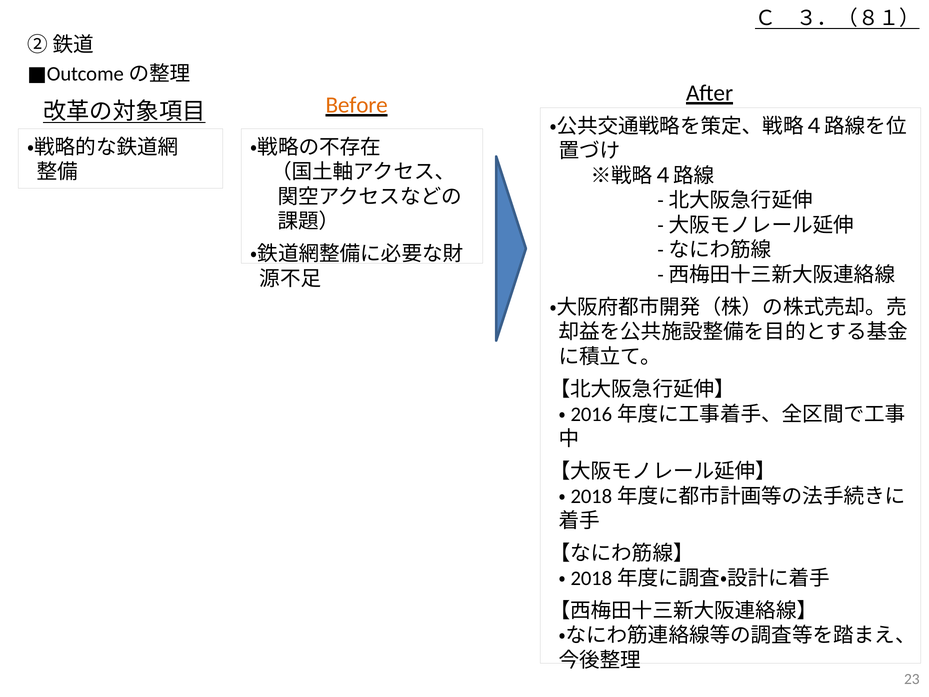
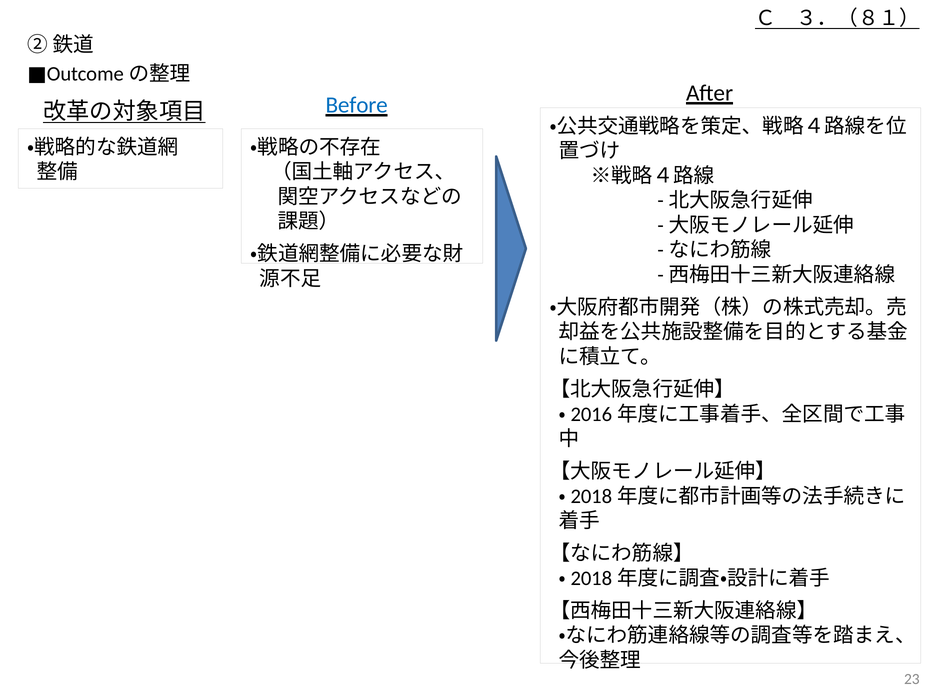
Before colour: orange -> blue (357, 105)
